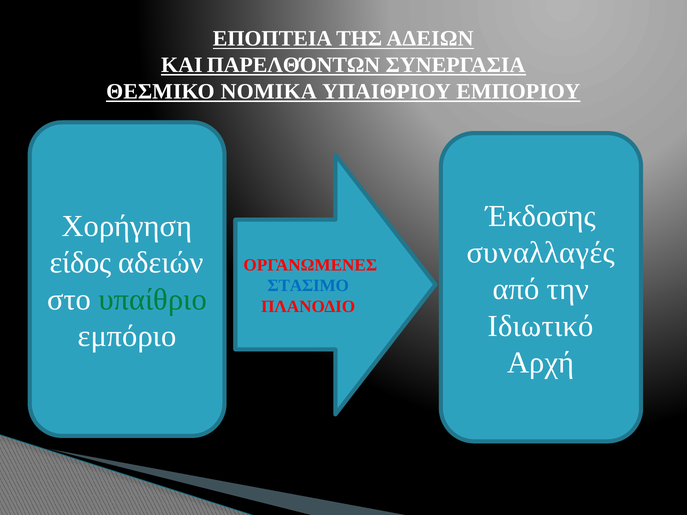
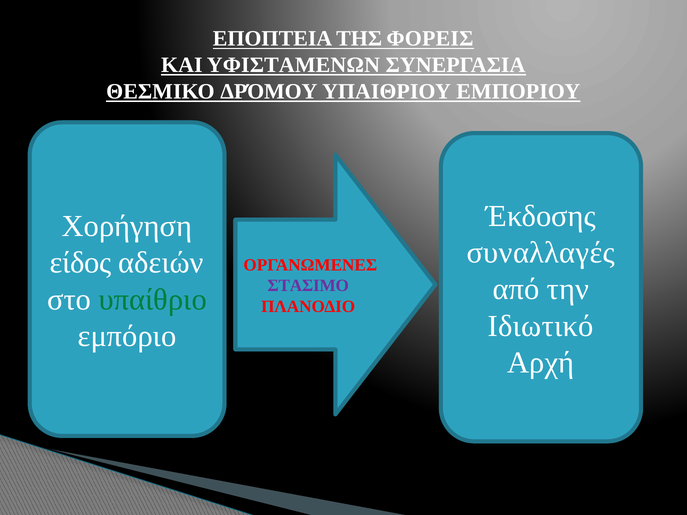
ΑΔΕΙΩΝ: ΑΔΕΙΩΝ -> ΦΟΡΕΙΣ (430, 39)
ΠΑΡΕΛΘΌΝΤΩΝ: ΠΑΡΕΛΘΌΝΤΩΝ -> ΥΦΙΣΤΑΜΕΝΩΝ (293, 65)
ΝΟΜΙΚΑ: ΝΟΜΙΚΑ -> ΔΡΌΜΟΥ (269, 92)
ΣΤΑΣΙΜΟ colour: blue -> purple (308, 286)
